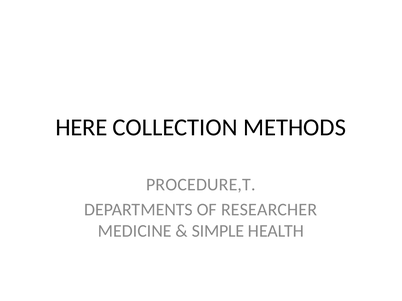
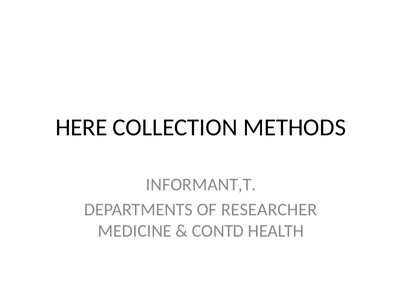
PROCEDURE,T: PROCEDURE,T -> INFORMANT,T (201, 185)
SIMPLE: SIMPLE -> CONTD (218, 231)
